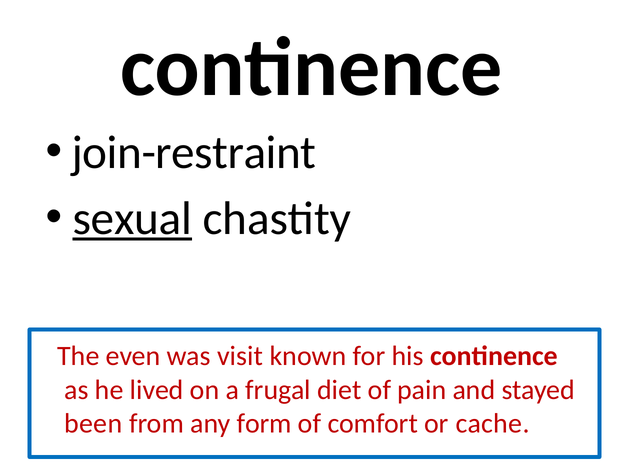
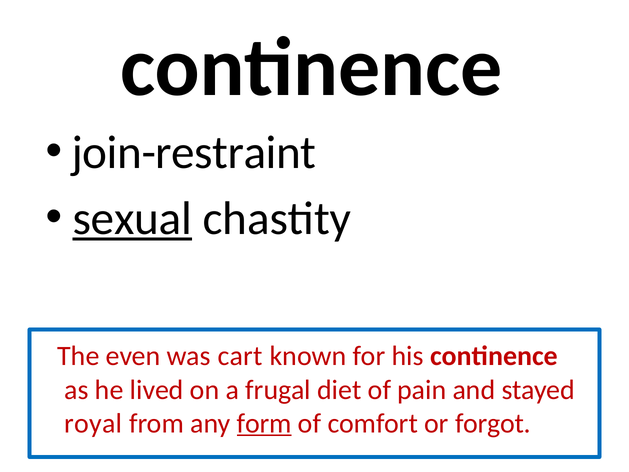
visit: visit -> cart (240, 356)
been: been -> royal (93, 423)
form underline: none -> present (264, 423)
cache: cache -> forgot (493, 423)
